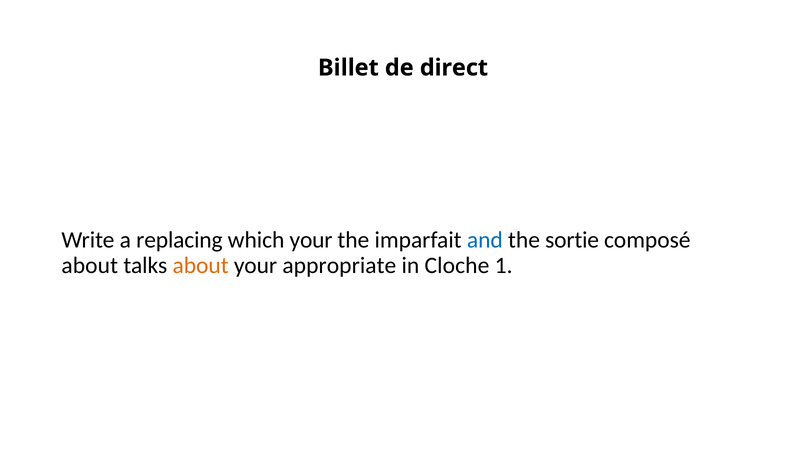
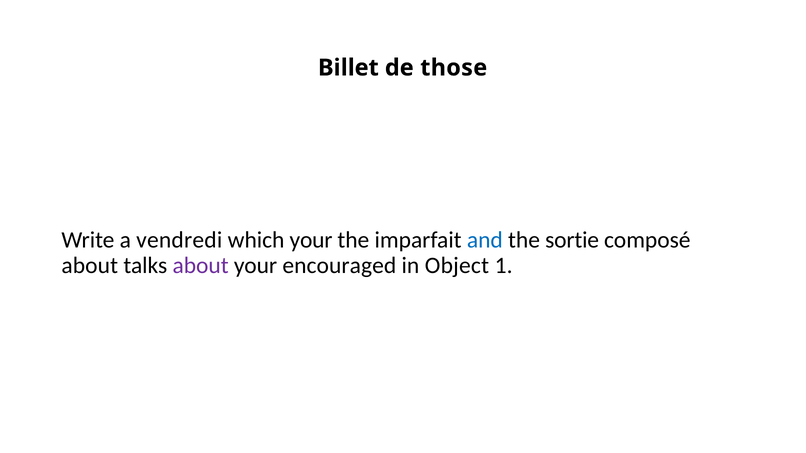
direct: direct -> those (454, 68)
replacing: replacing -> vendredi (179, 240)
about colour: orange -> purple (201, 266)
appropriate: appropriate -> encouraged (339, 266)
Cloche: Cloche -> Object (457, 266)
